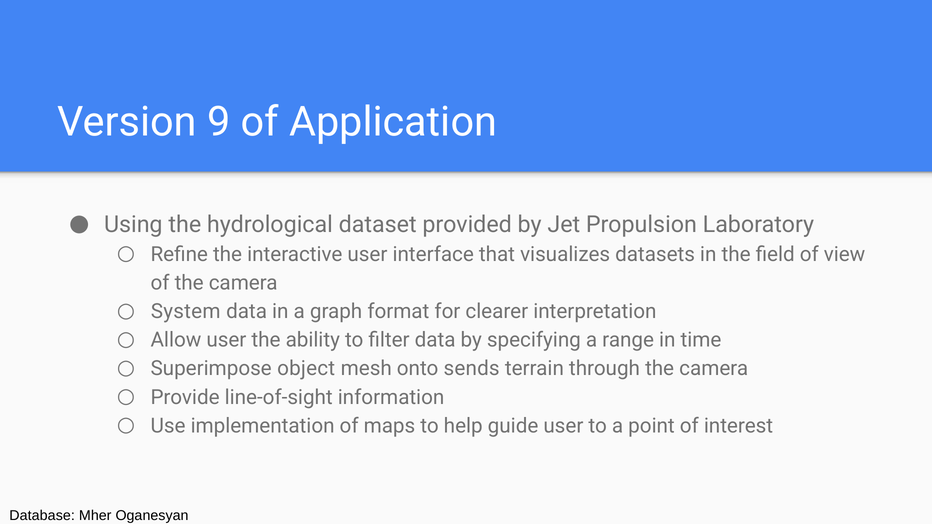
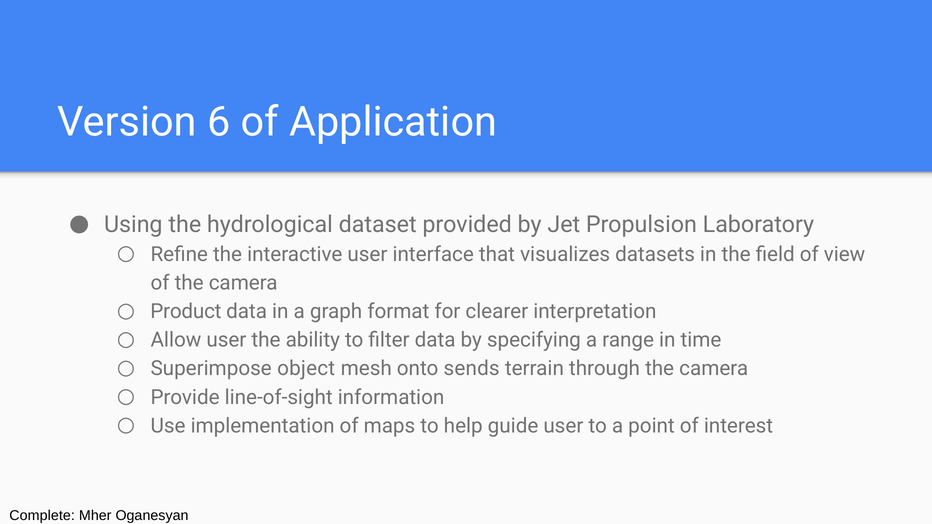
9: 9 -> 6 (219, 122)
System: System -> Product (186, 312)
Database: Database -> Complete (42, 516)
